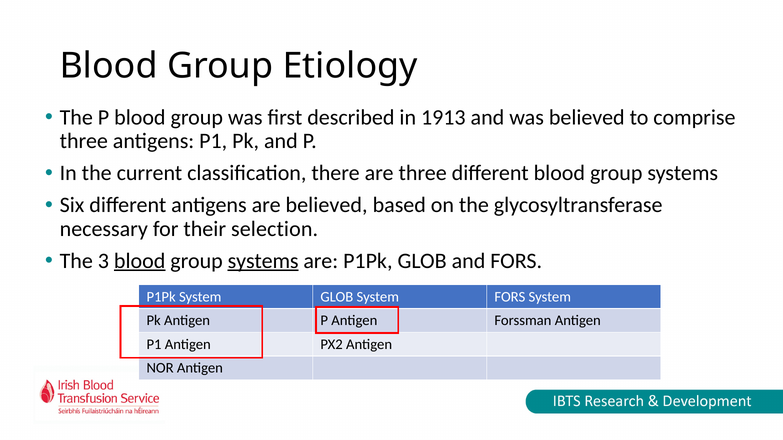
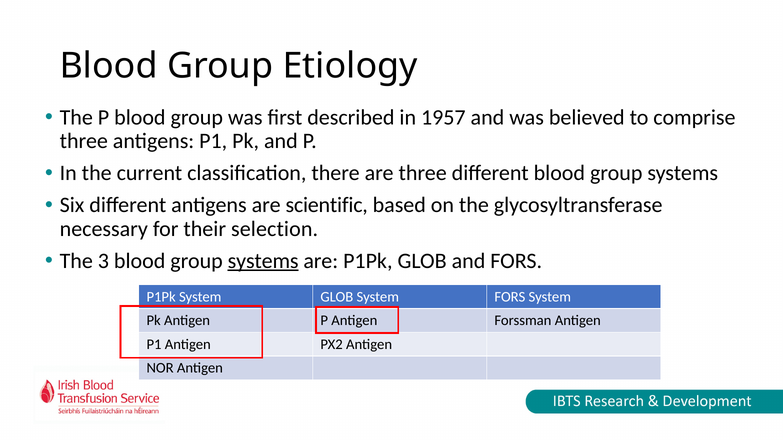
1913: 1913 -> 1957 (443, 117)
are believed: believed -> scientific (327, 205)
blood underline: present -> none (140, 261)
